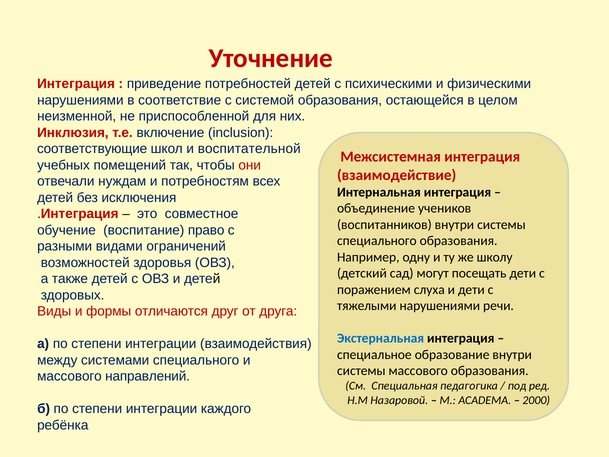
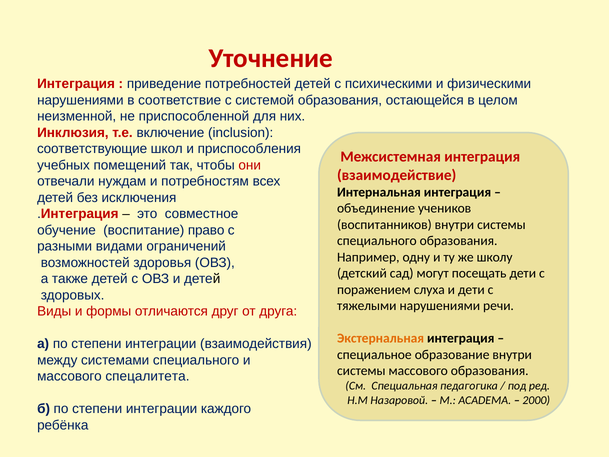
воспитательной: воспитательной -> приспособления (249, 149)
Экстернальная colour: blue -> orange (381, 338)
направлений: направлений -> спецалитета (147, 376)
